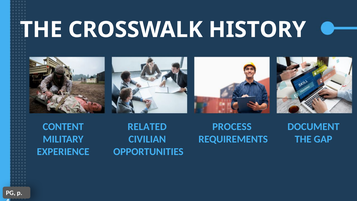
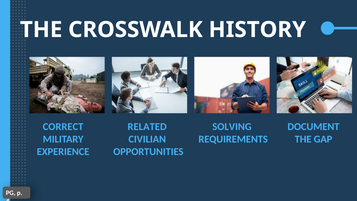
CONTENT: CONTENT -> CORRECT (63, 127)
PROCESS: PROCESS -> SOLVING (232, 127)
